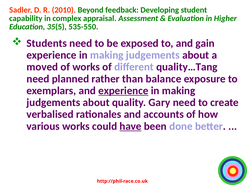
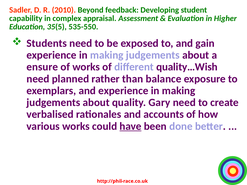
moved: moved -> ensure (42, 67)
quality…Tang: quality…Tang -> quality…Wish (187, 67)
experience underline: present -> none (123, 91)
